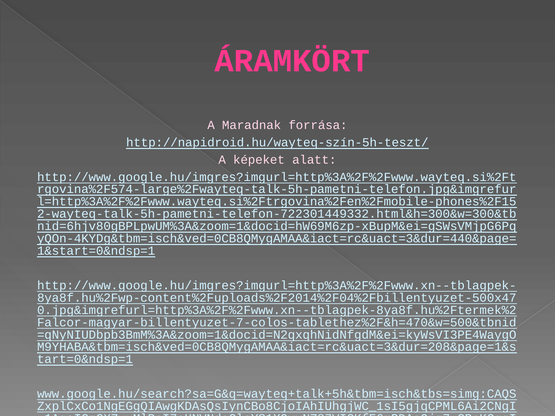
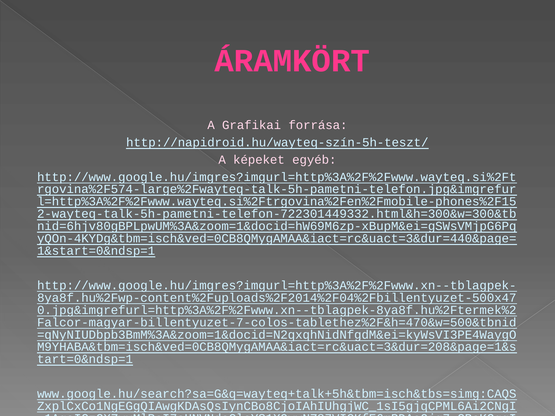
Maradnak: Maradnak -> Grafikai (252, 125)
alatt: alatt -> egyéb (314, 160)
